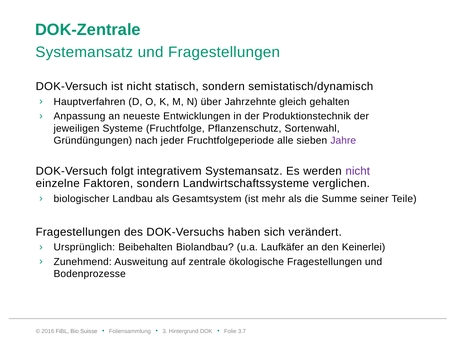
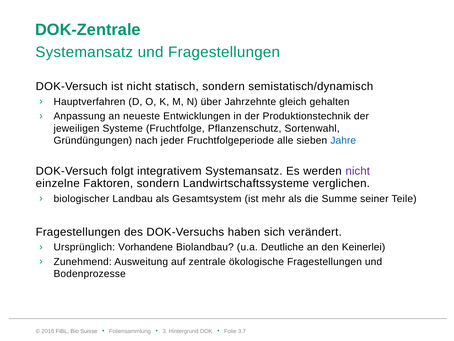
Jahre colour: purple -> blue (343, 140)
Beibehalten: Beibehalten -> Vorhandene (146, 247)
Laufkäfer: Laufkäfer -> Deutliche (282, 247)
